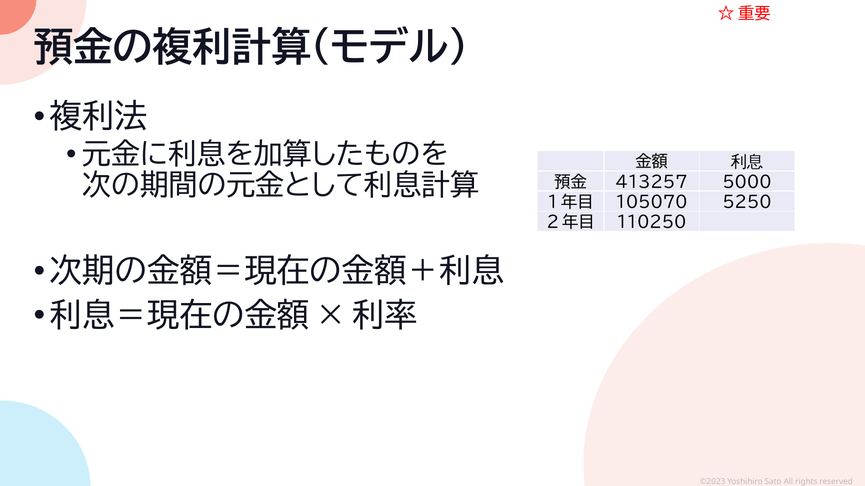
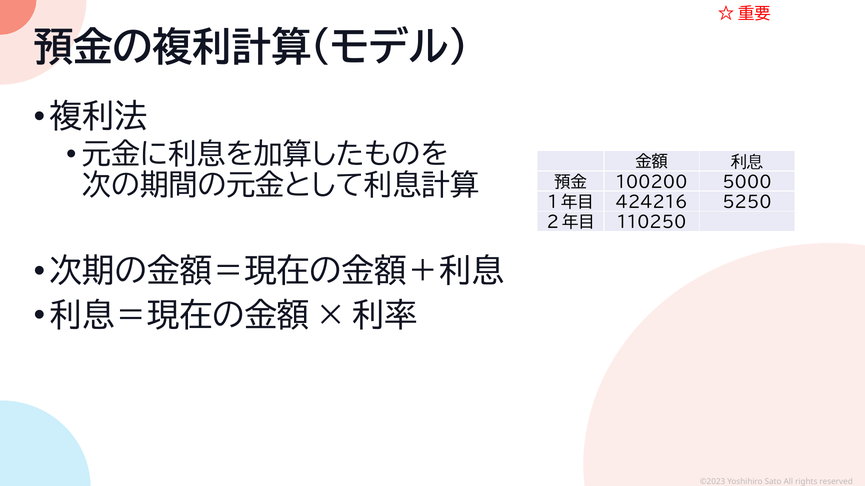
413257: 413257 -> 100200 (652, 182)
105070: 105070 -> 424216 (652, 203)
